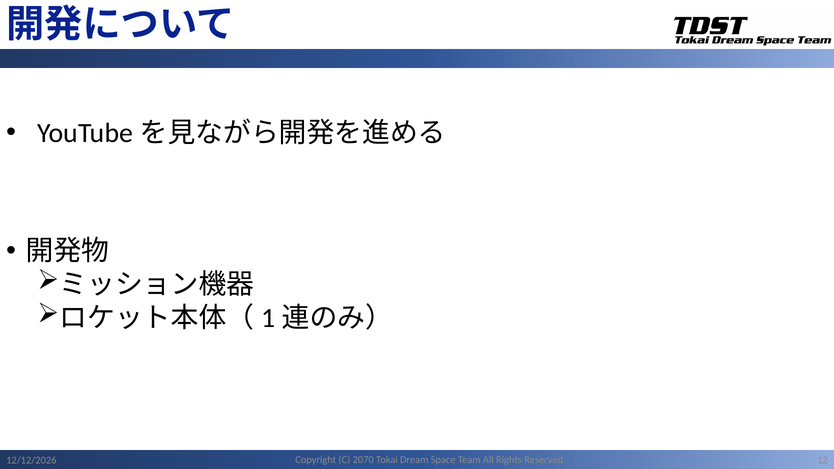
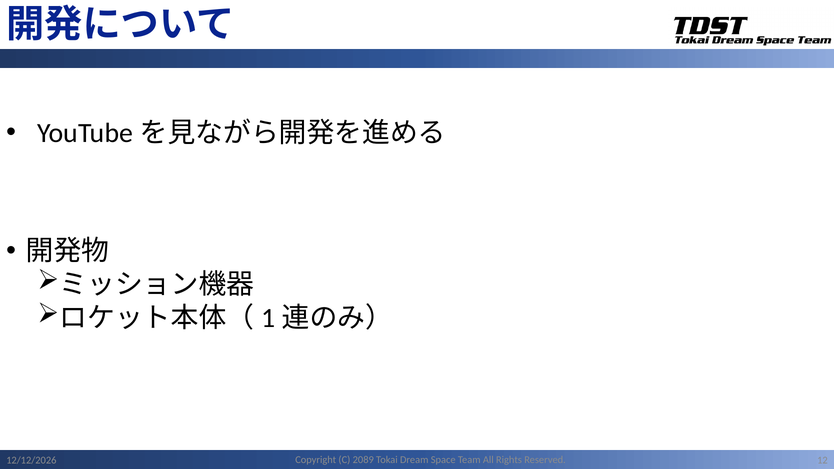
2070: 2070 -> 2089 (363, 460)
